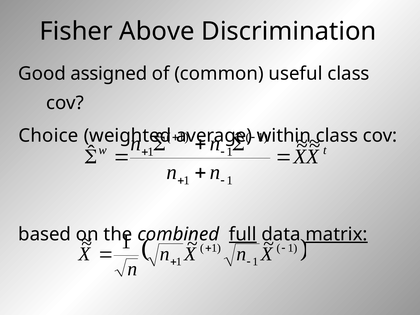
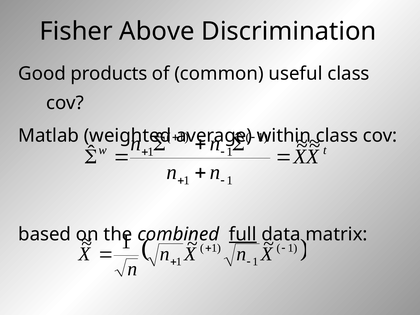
assigned: assigned -> products (109, 74)
Choice: Choice -> Matlab (49, 136)
matrix underline: present -> none (337, 234)
